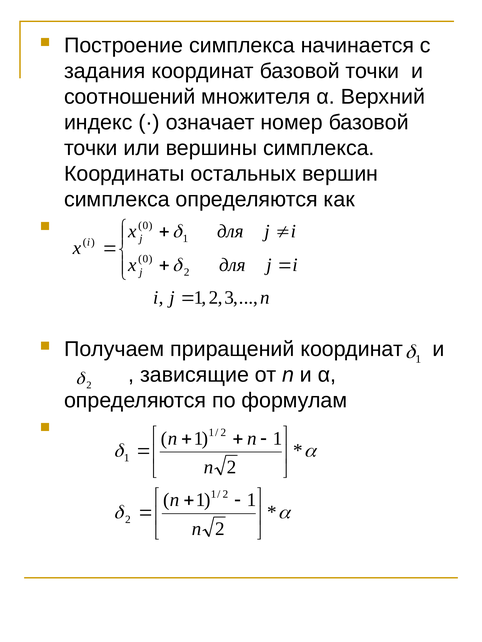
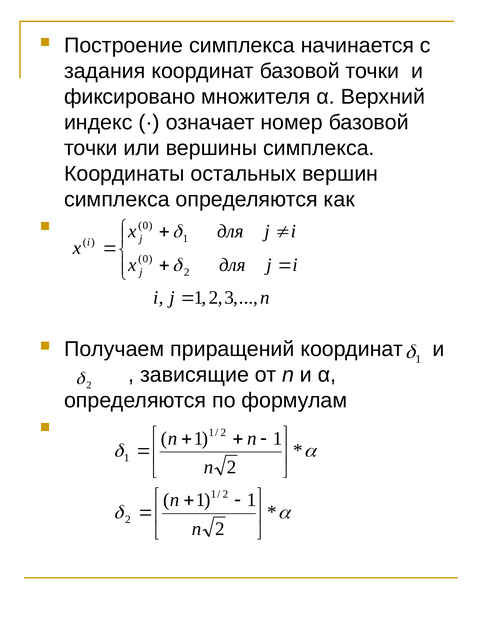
соотношений: соотношений -> фиксировано (130, 97)
